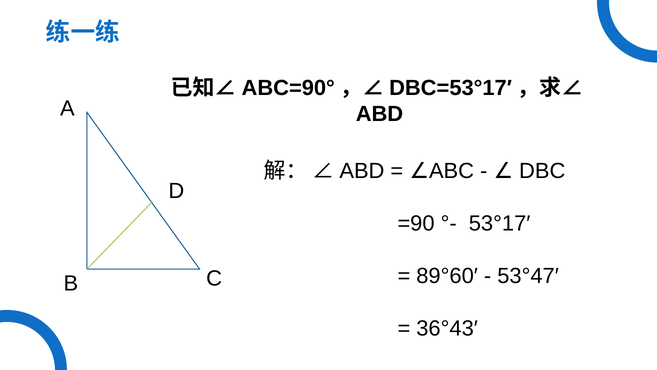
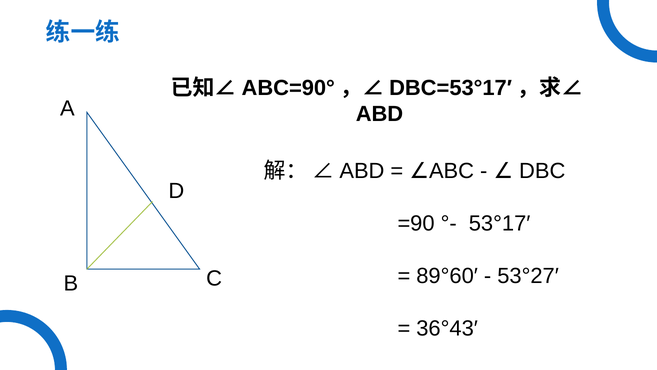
53°47′: 53°47′ -> 53°27′ (528, 276)
